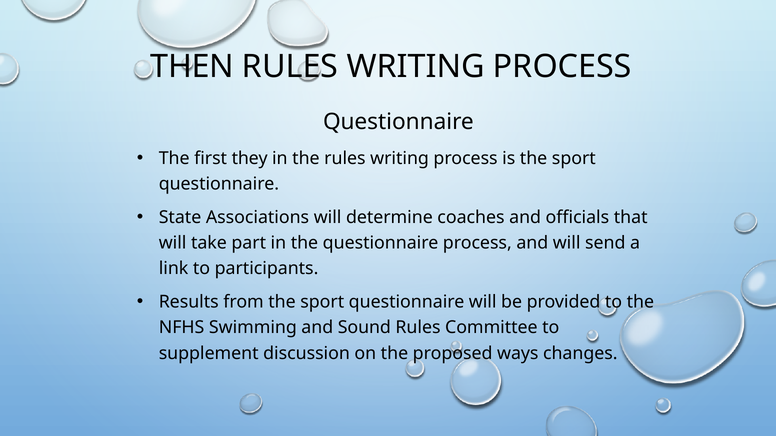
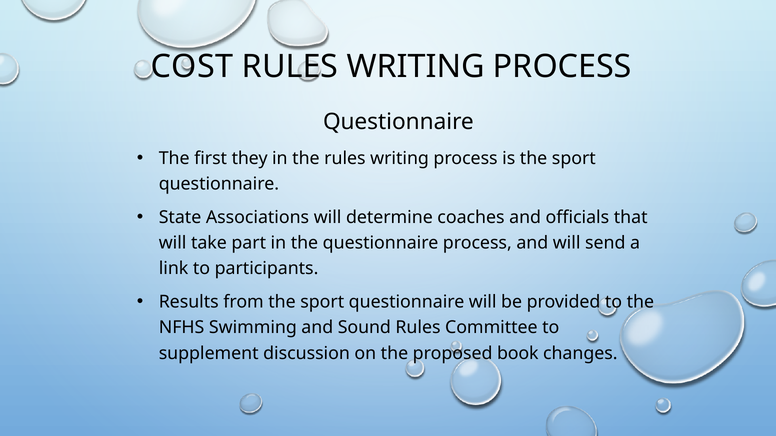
THEN: THEN -> COST (192, 67)
ways: ways -> book (518, 354)
